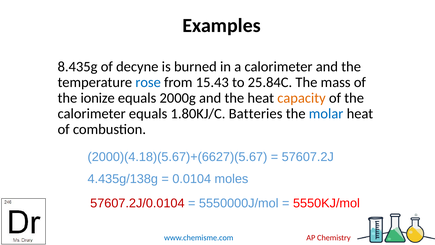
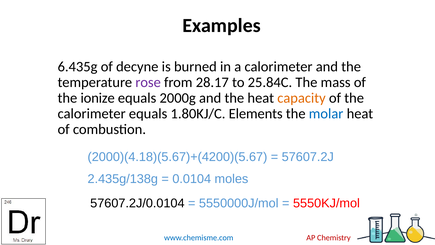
8.435g: 8.435g -> 6.435g (78, 66)
rose colour: blue -> purple (148, 82)
15.43: 15.43 -> 28.17 (212, 82)
Batteries: Batteries -> Elements (256, 113)
2000)(4.18)(5.67)+(6627)(5.67: 2000)(4.18)(5.67)+(6627)(5.67 -> 2000)(4.18)(5.67)+(4200)(5.67 (177, 157)
4.435g/138g: 4.435g/138g -> 2.435g/138g (123, 179)
57607.2J/0.0104 colour: red -> black (137, 203)
